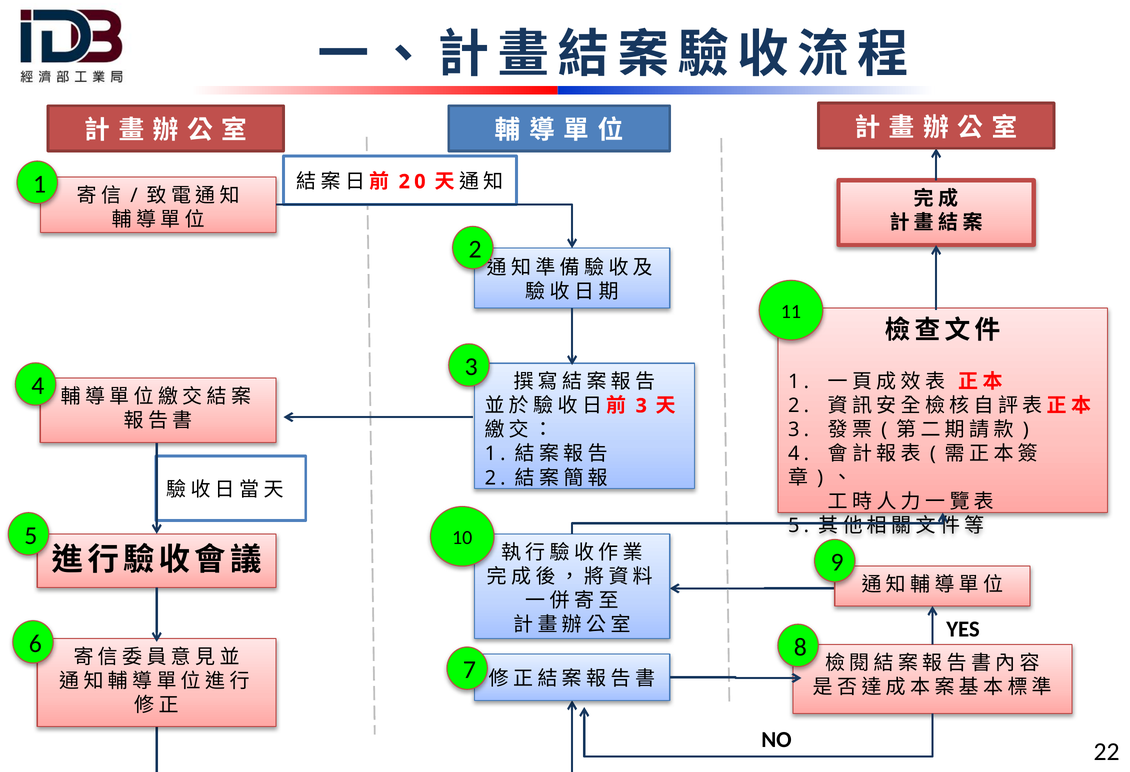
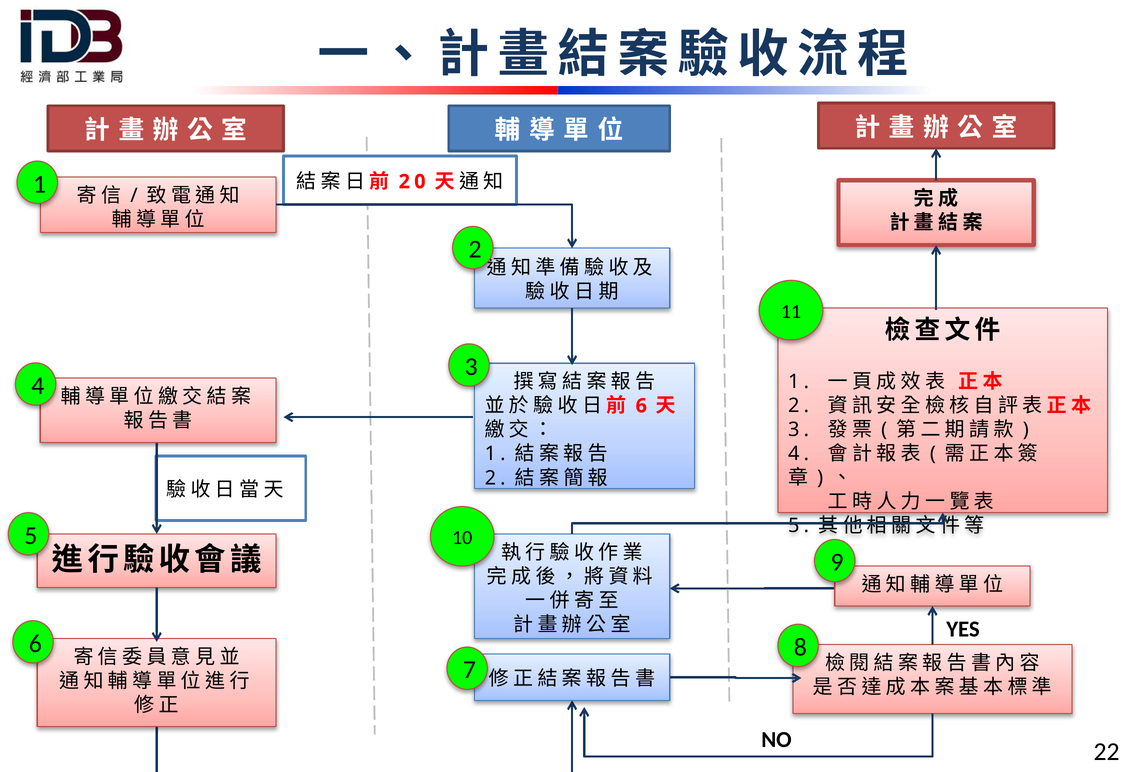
3: 3 -> 6 (641, 406)
